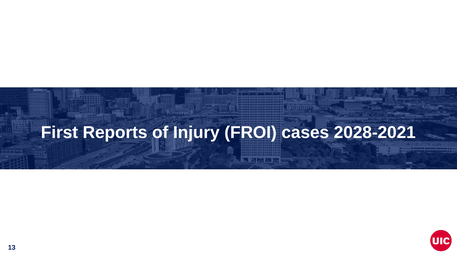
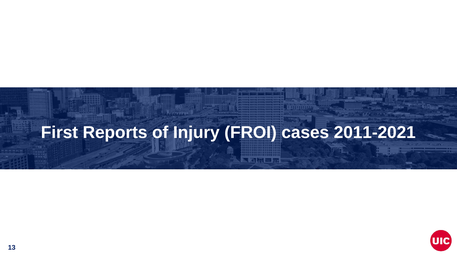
2028-2021: 2028-2021 -> 2011-2021 (375, 133)
